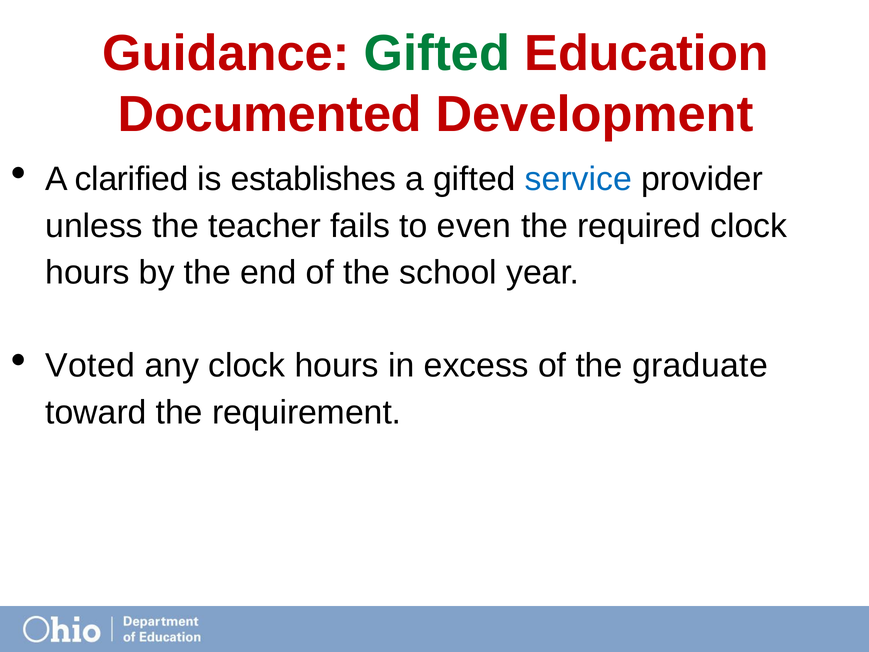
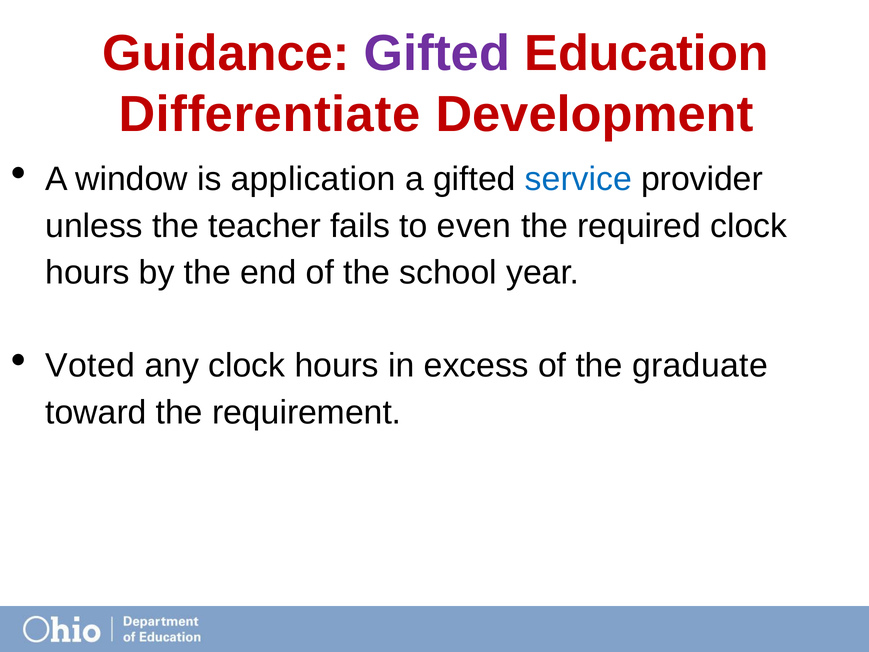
Gifted colour: green -> purple (437, 53)
Documented: Documented -> Differentiate (269, 114)
clarified: clarified -> window (132, 179)
establishes: establishes -> application (313, 179)
